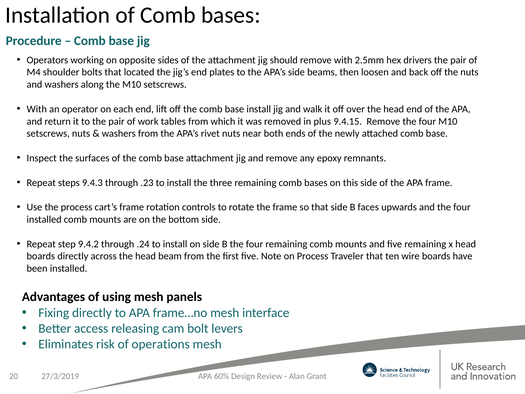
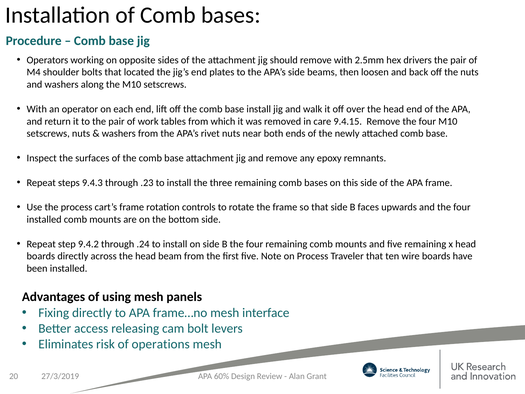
plus: plus -> care (322, 121)
